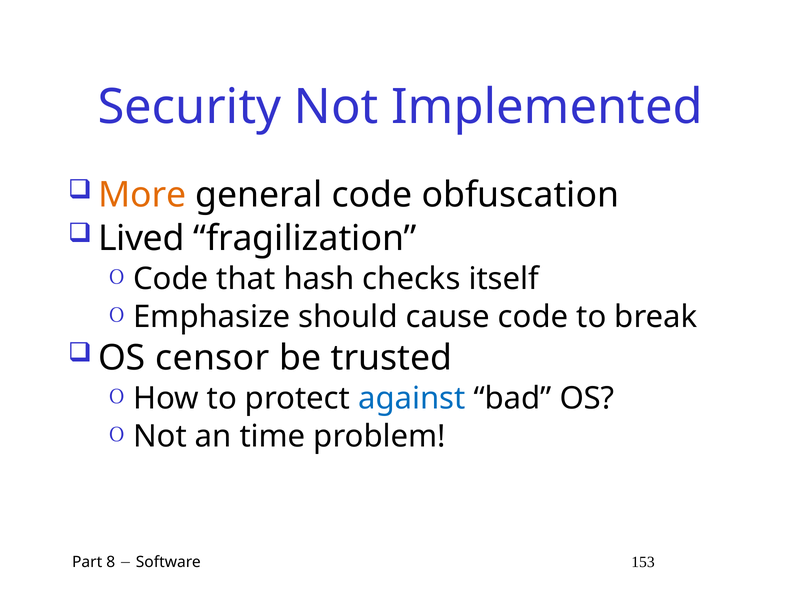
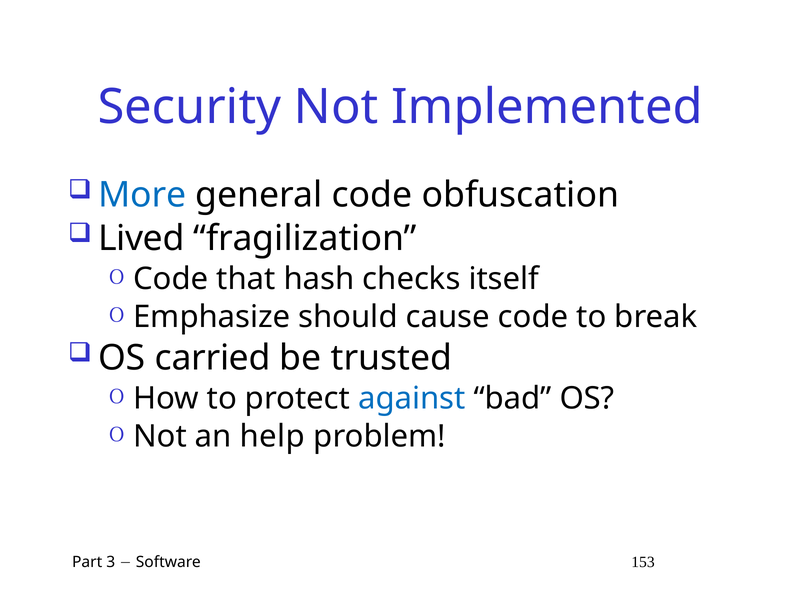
More colour: orange -> blue (142, 195)
censor: censor -> carried (213, 358)
time: time -> help (272, 436)
8: 8 -> 3 (111, 562)
